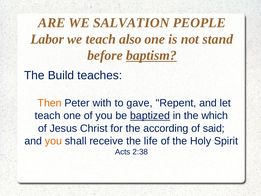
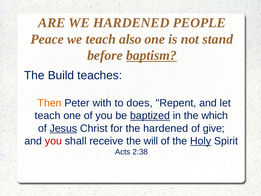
WE SALVATION: SALVATION -> HARDENED (131, 23)
Labor: Labor -> Peace (47, 39)
gave: gave -> does (140, 103)
Jesus underline: none -> present (63, 128)
the according: according -> hardened (166, 128)
said: said -> give (214, 128)
you colour: orange -> red (53, 141)
life: life -> will (151, 141)
Holy underline: none -> present (201, 141)
